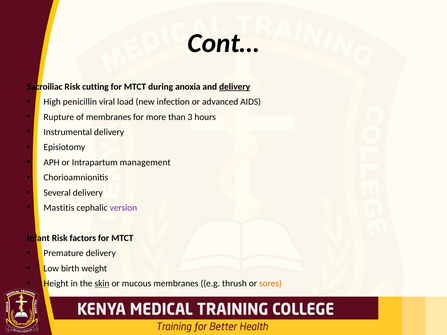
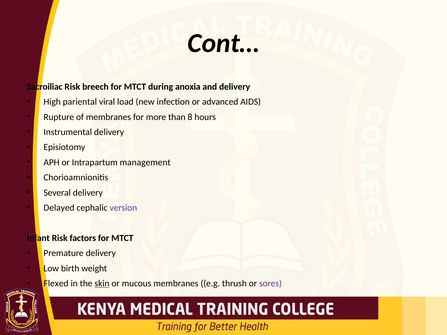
cutting: cutting -> breech (95, 87)
delivery underline: present -> none (235, 87)
penicillin: penicillin -> pariental (80, 102)
3: 3 -> 8 (190, 117)
Mastitis: Mastitis -> Delayed (59, 208)
Height: Height -> Flexed (56, 284)
sores colour: orange -> purple (270, 284)
